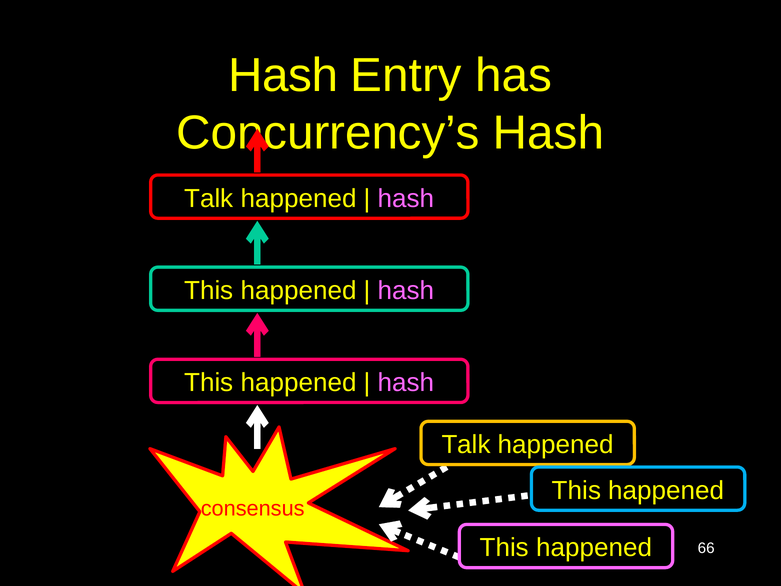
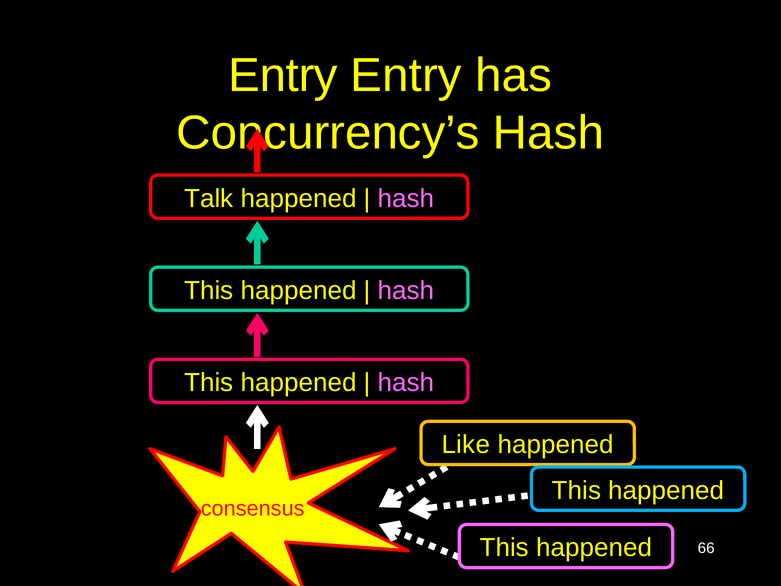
Hash: Hash -> Entry (283, 76)
Talk: Talk -> Like (466, 445)
